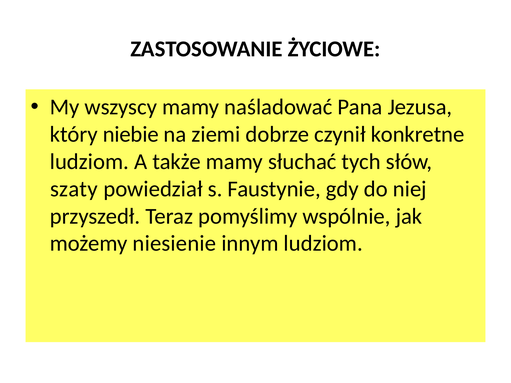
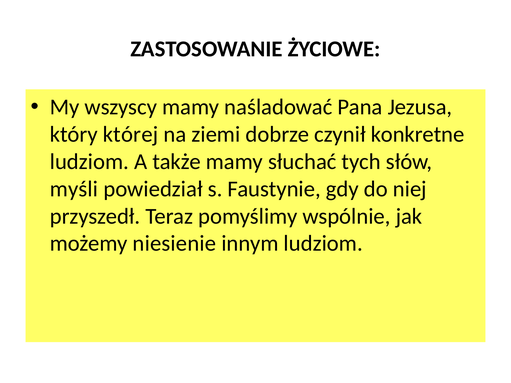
niebie: niebie -> której (131, 134)
szaty: szaty -> myśli (74, 189)
